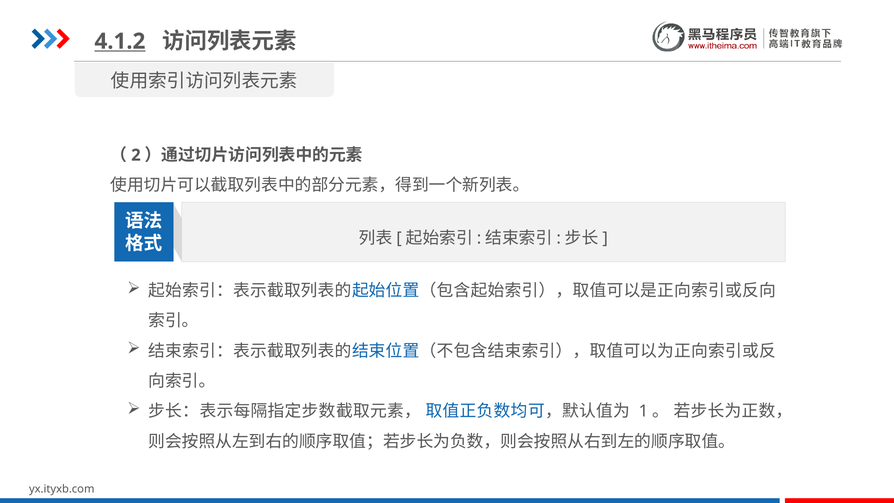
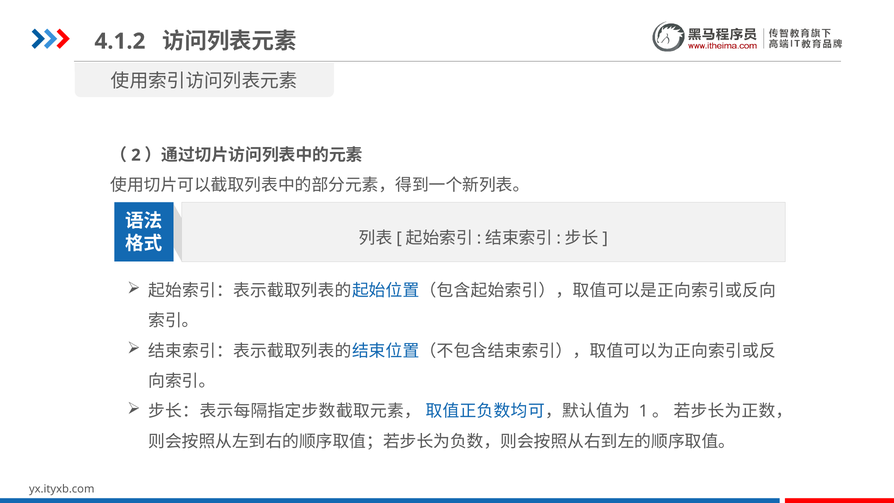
4.1.2 underline: present -> none (120, 41)
